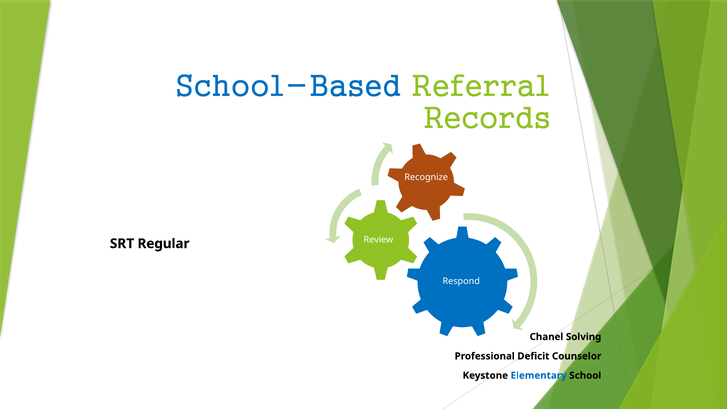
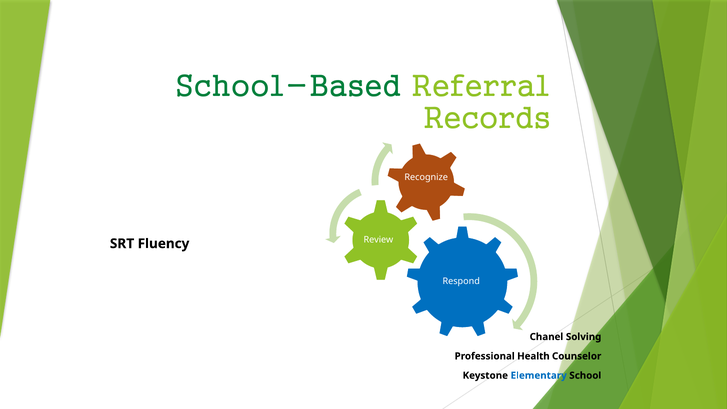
School-Based colour: blue -> green (288, 87)
Regular: Regular -> Fluency (163, 244)
Deficit: Deficit -> Health (533, 356)
